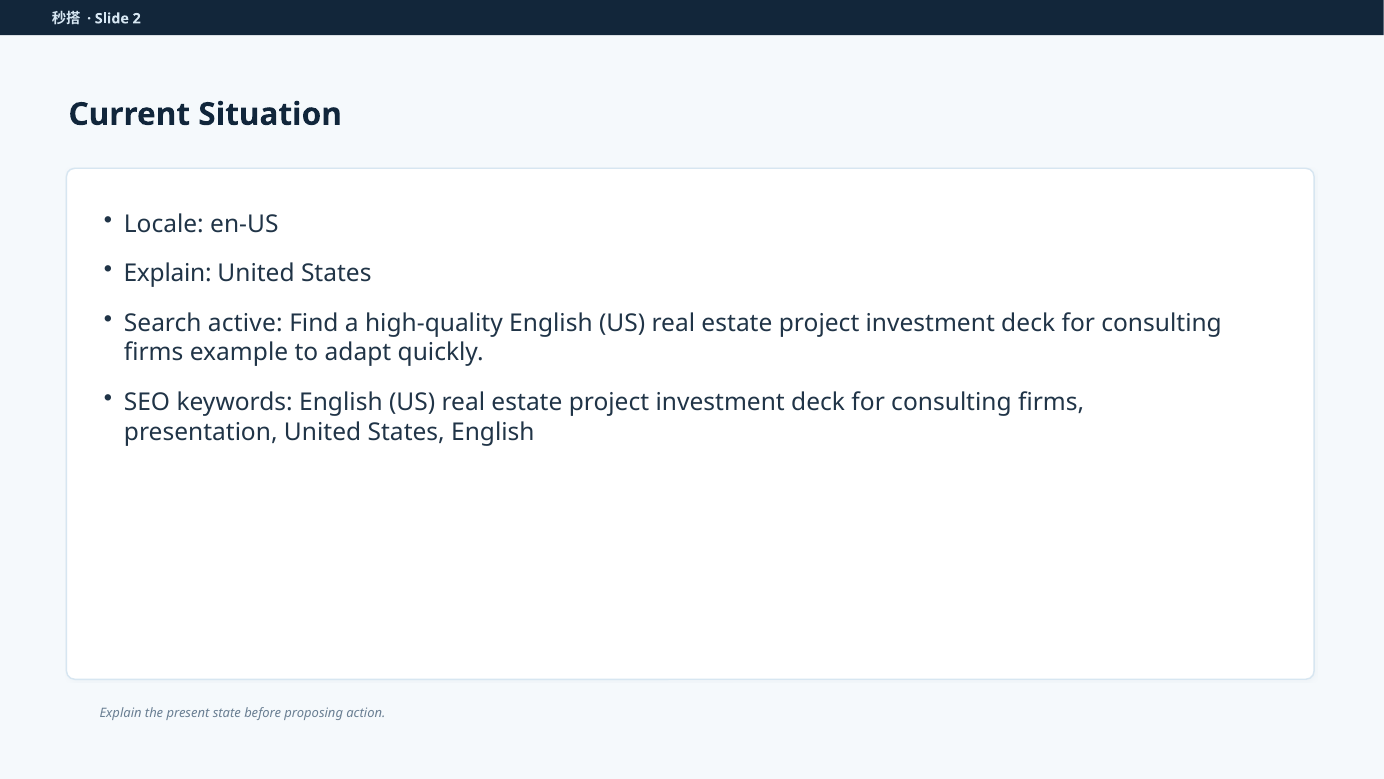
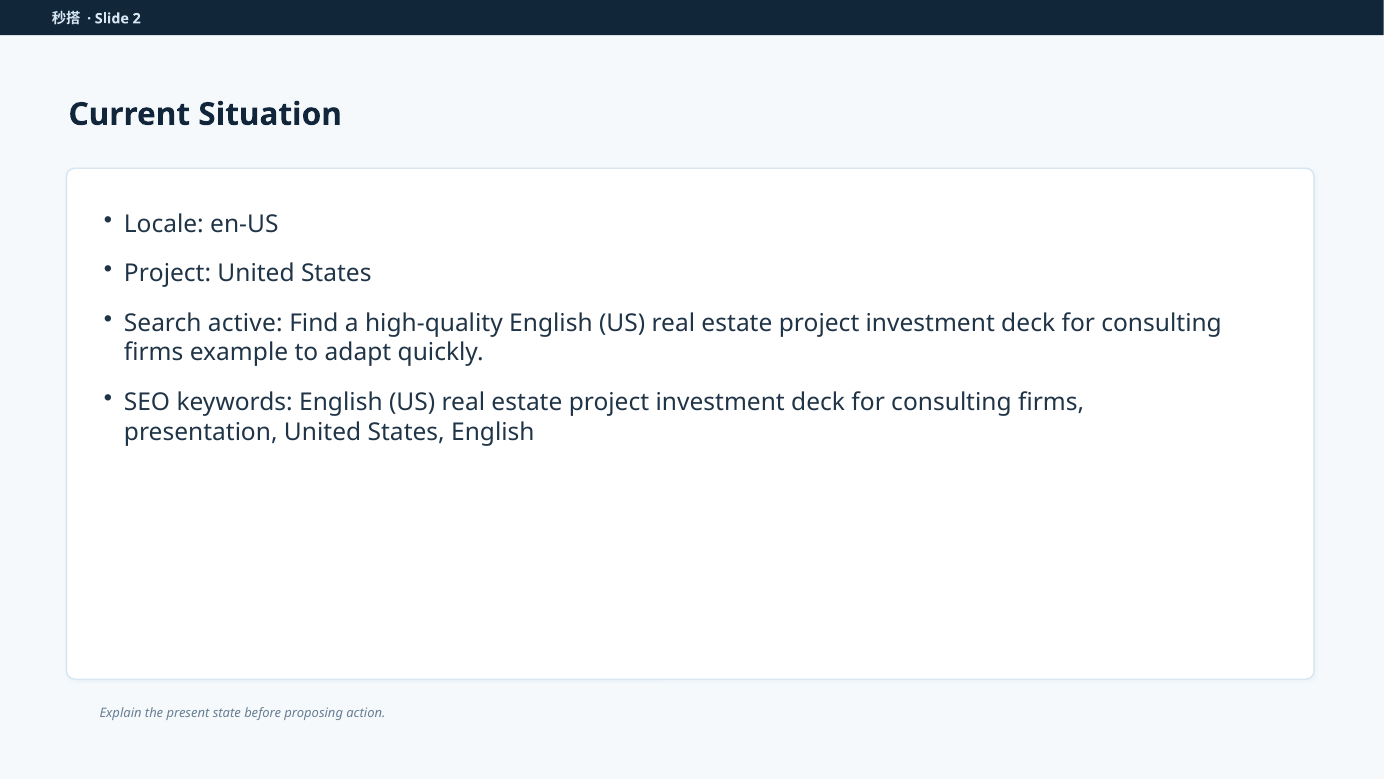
Explain: Explain -> Project (168, 274)
